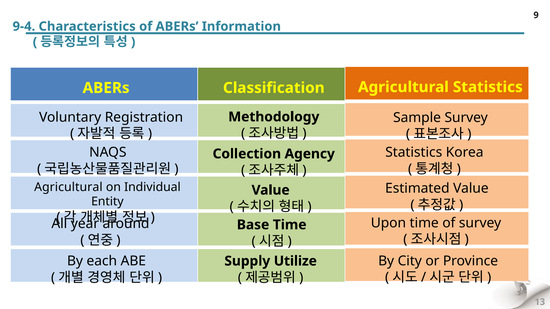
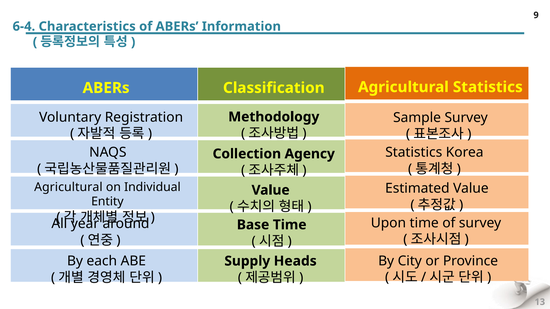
9-4: 9-4 -> 6-4 (24, 26)
Utilize: Utilize -> Heads (295, 261)
